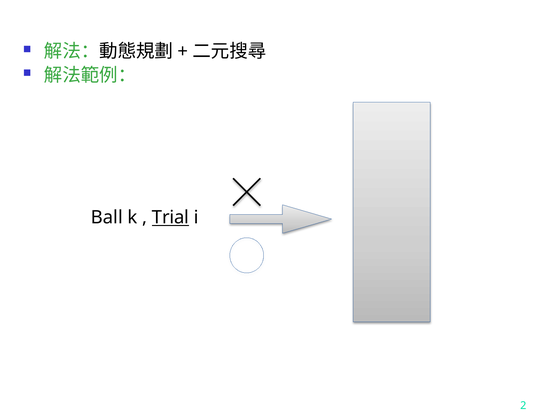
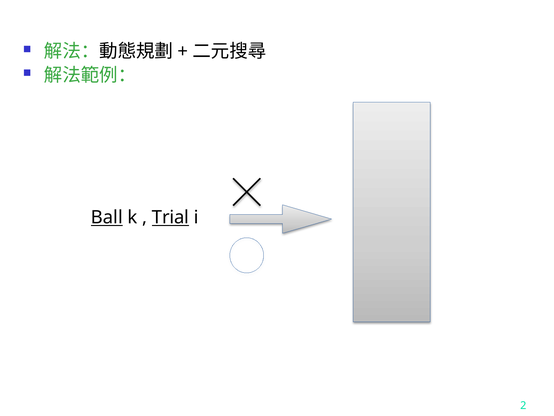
Ball underline: none -> present (107, 217)
